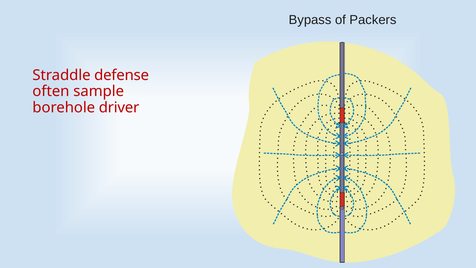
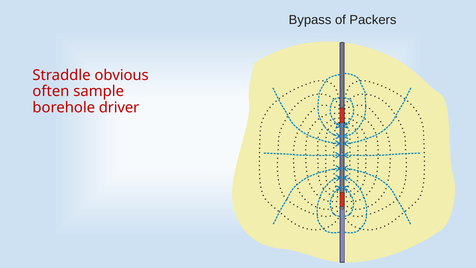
defense: defense -> obvious (122, 75)
